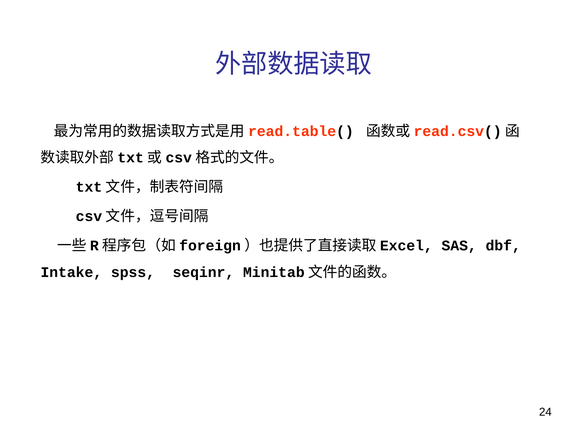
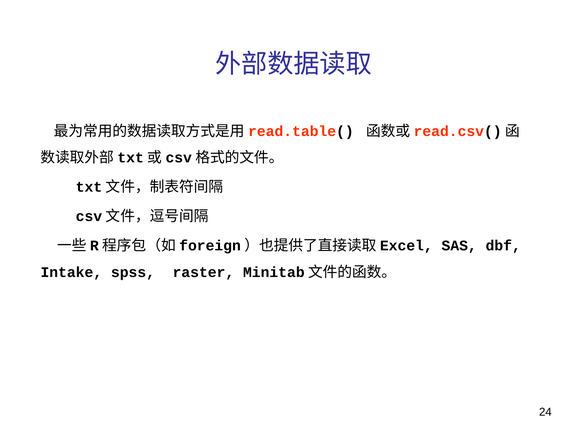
seqinr: seqinr -> raster (203, 272)
